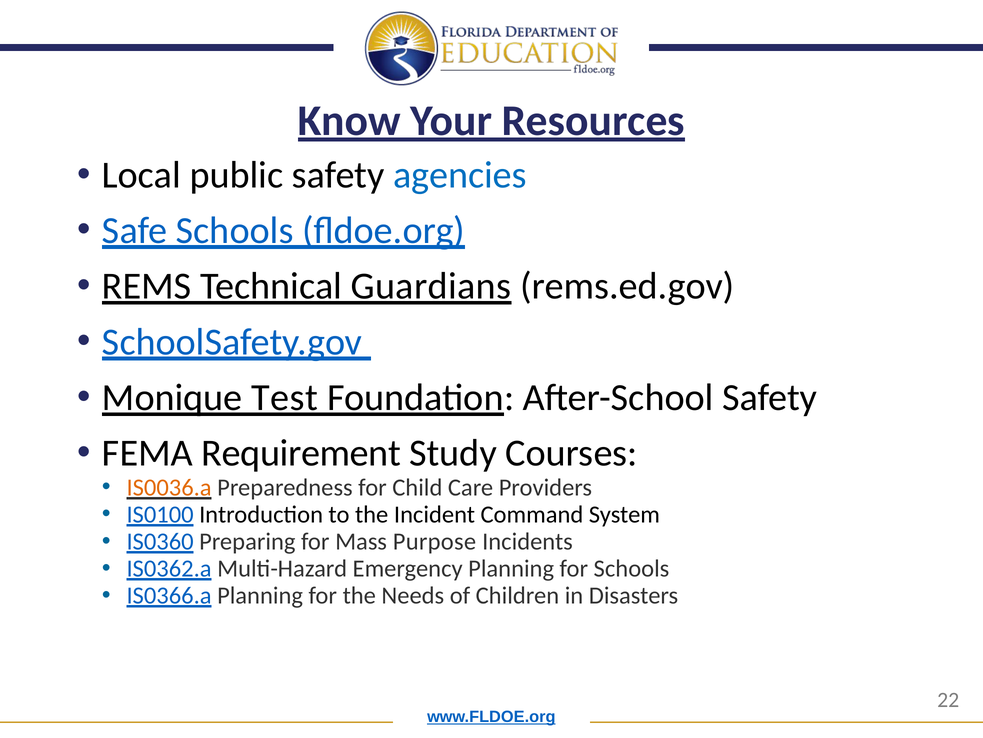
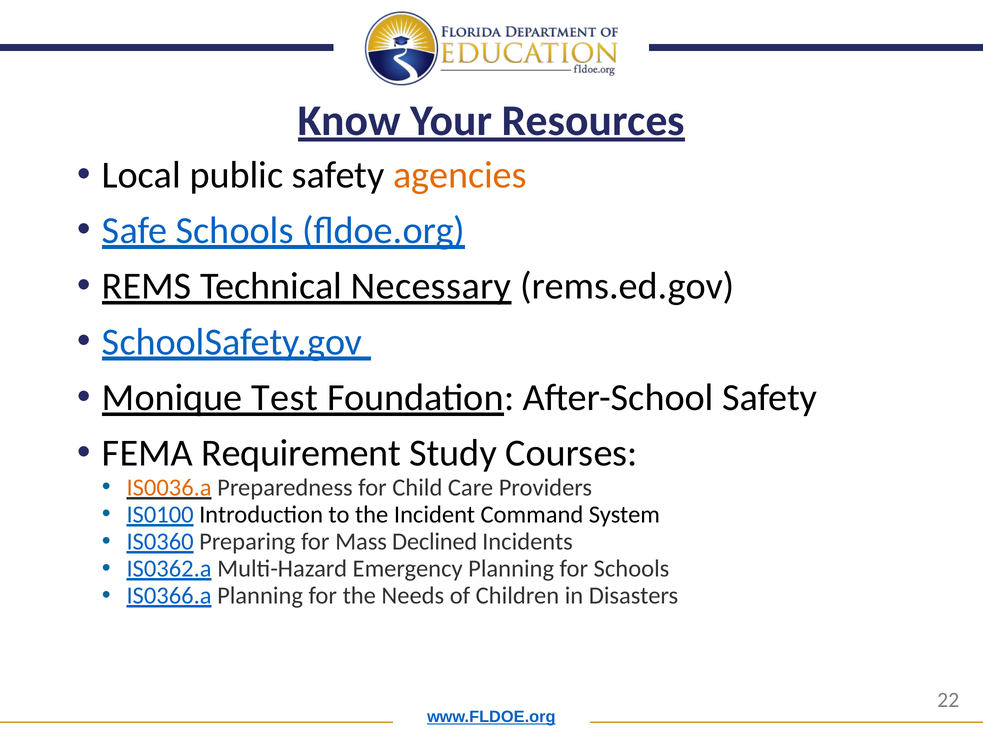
agencies colour: blue -> orange (460, 175)
Guardians: Guardians -> Necessary (431, 286)
Purpose: Purpose -> Declined (435, 541)
